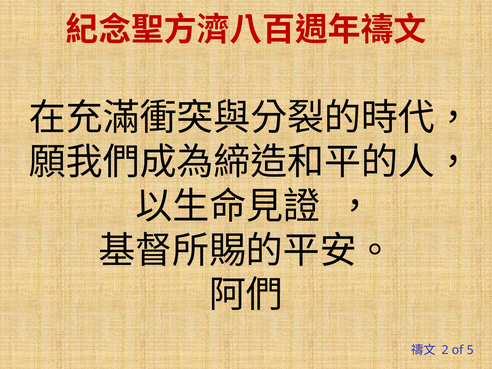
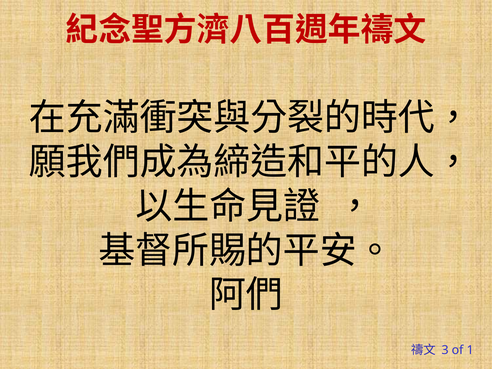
2: 2 -> 3 (445, 350)
5: 5 -> 1 (470, 350)
